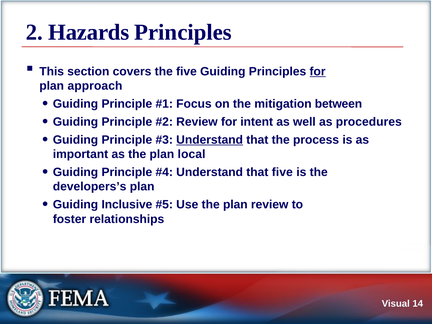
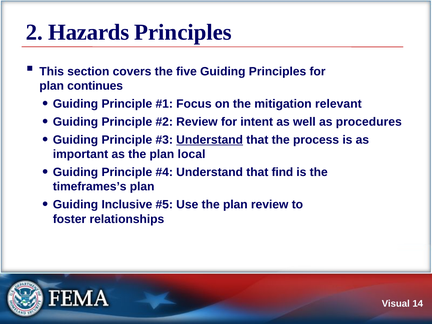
for underline: present -> none (318, 71)
approach: approach -> continues (95, 86)
between: between -> relevant (338, 104)
that five: five -> find (282, 172)
developers’s: developers’s -> timeframes’s (90, 187)
